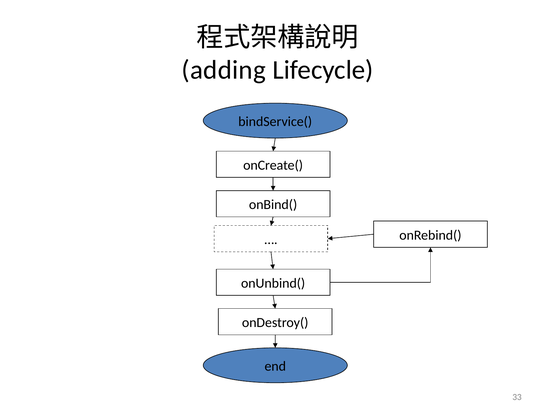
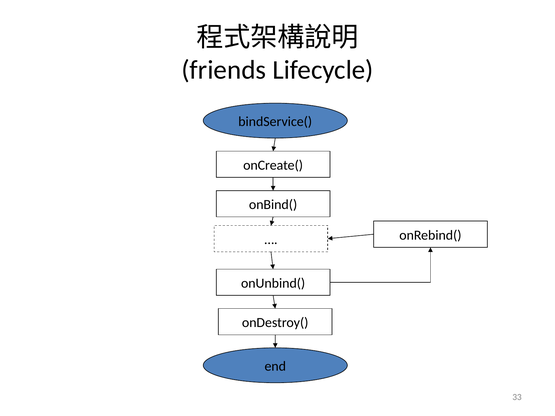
adding: adding -> friends (224, 70)
